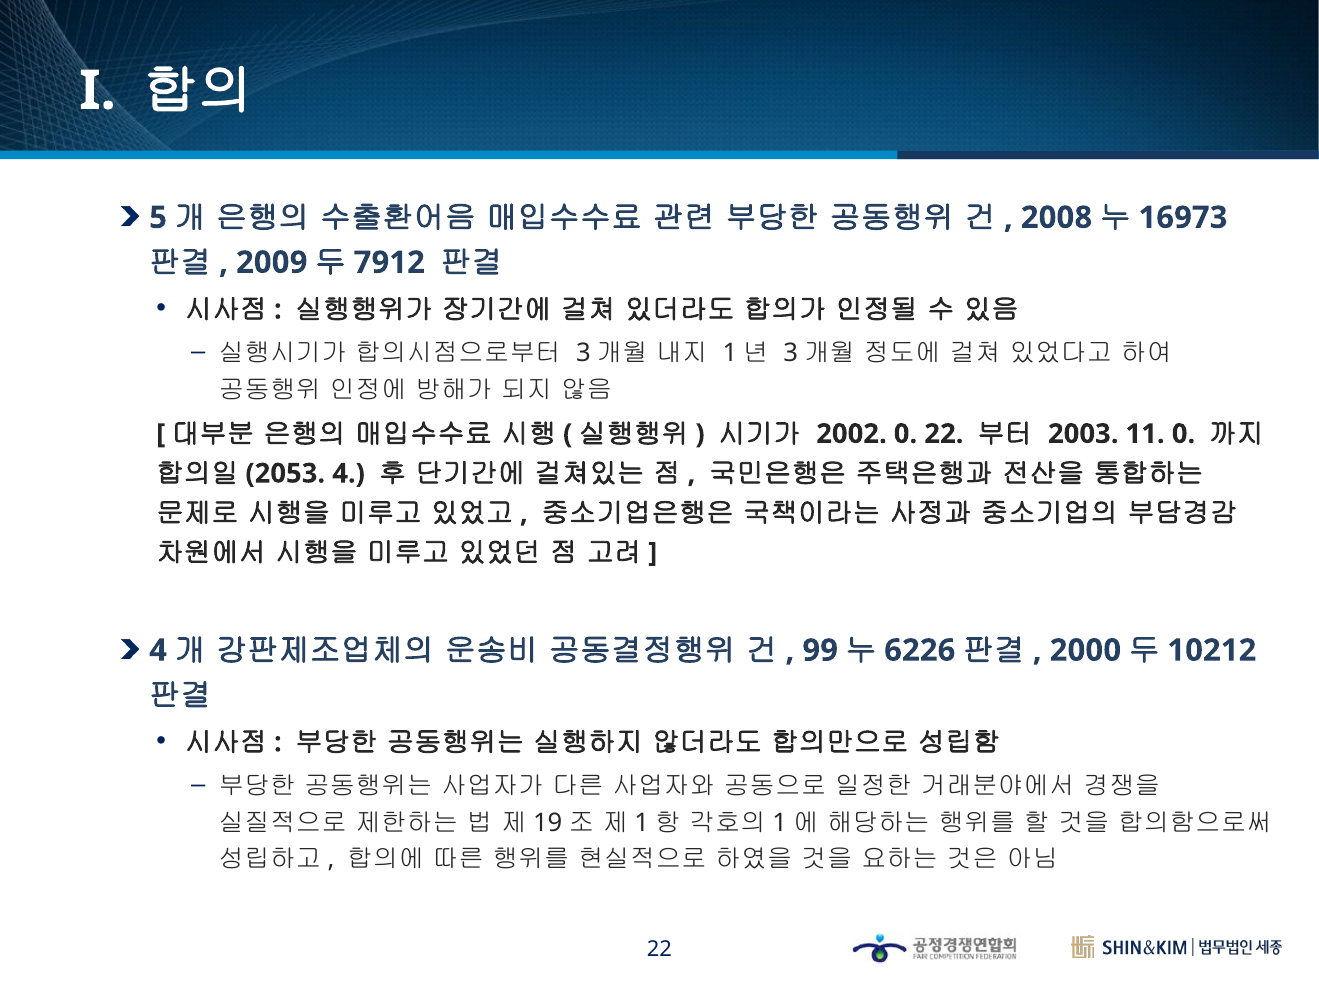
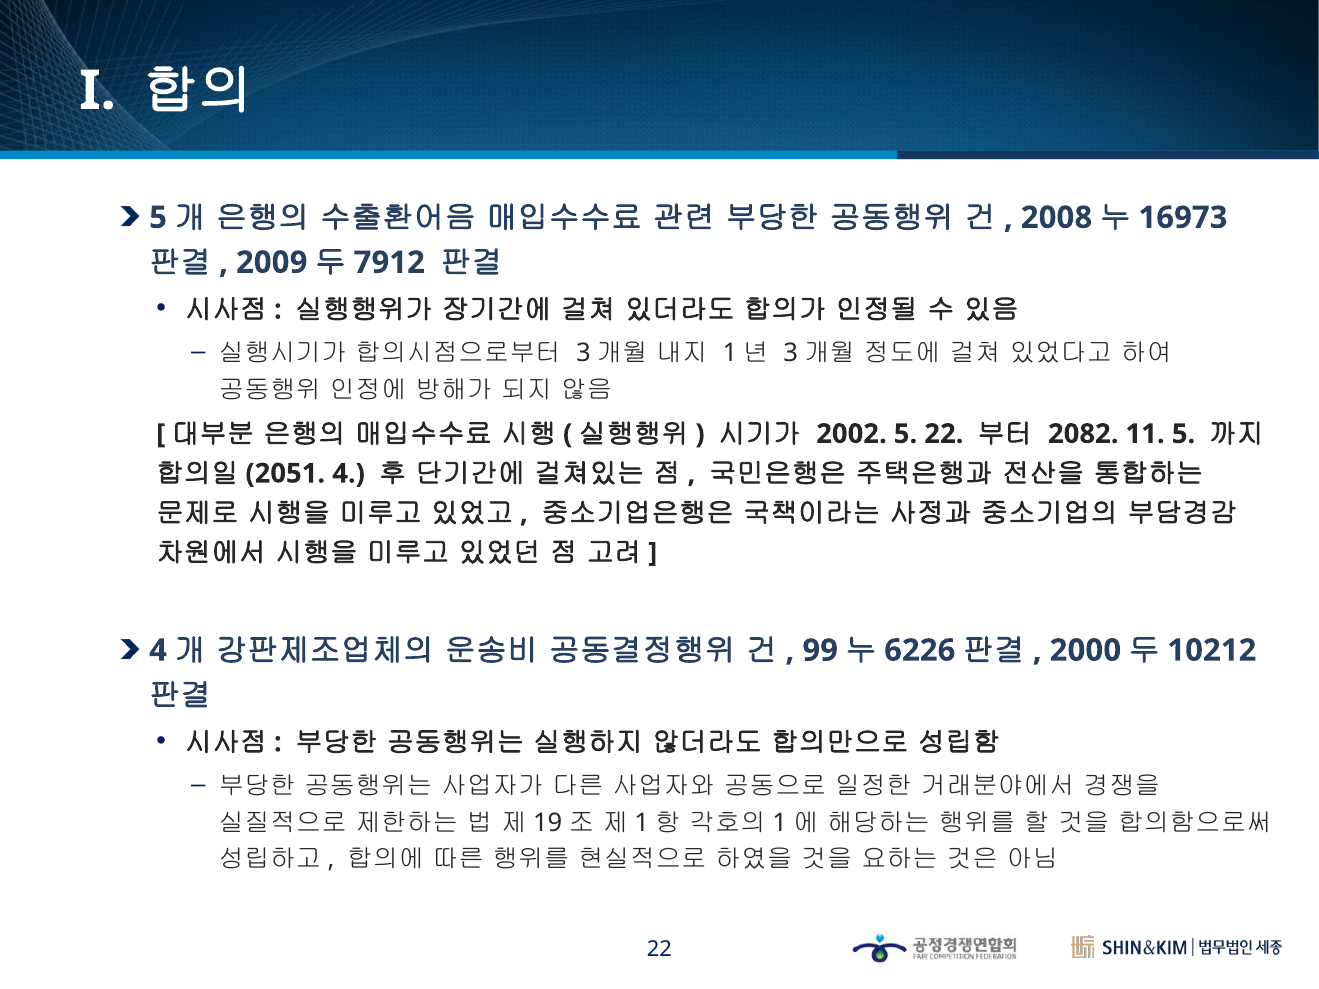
2002 0: 0 -> 5 (906, 434)
2003: 2003 -> 2082 (1083, 434)
11 0: 0 -> 5 (1184, 434)
2053: 2053 -> 2051 (285, 474)
